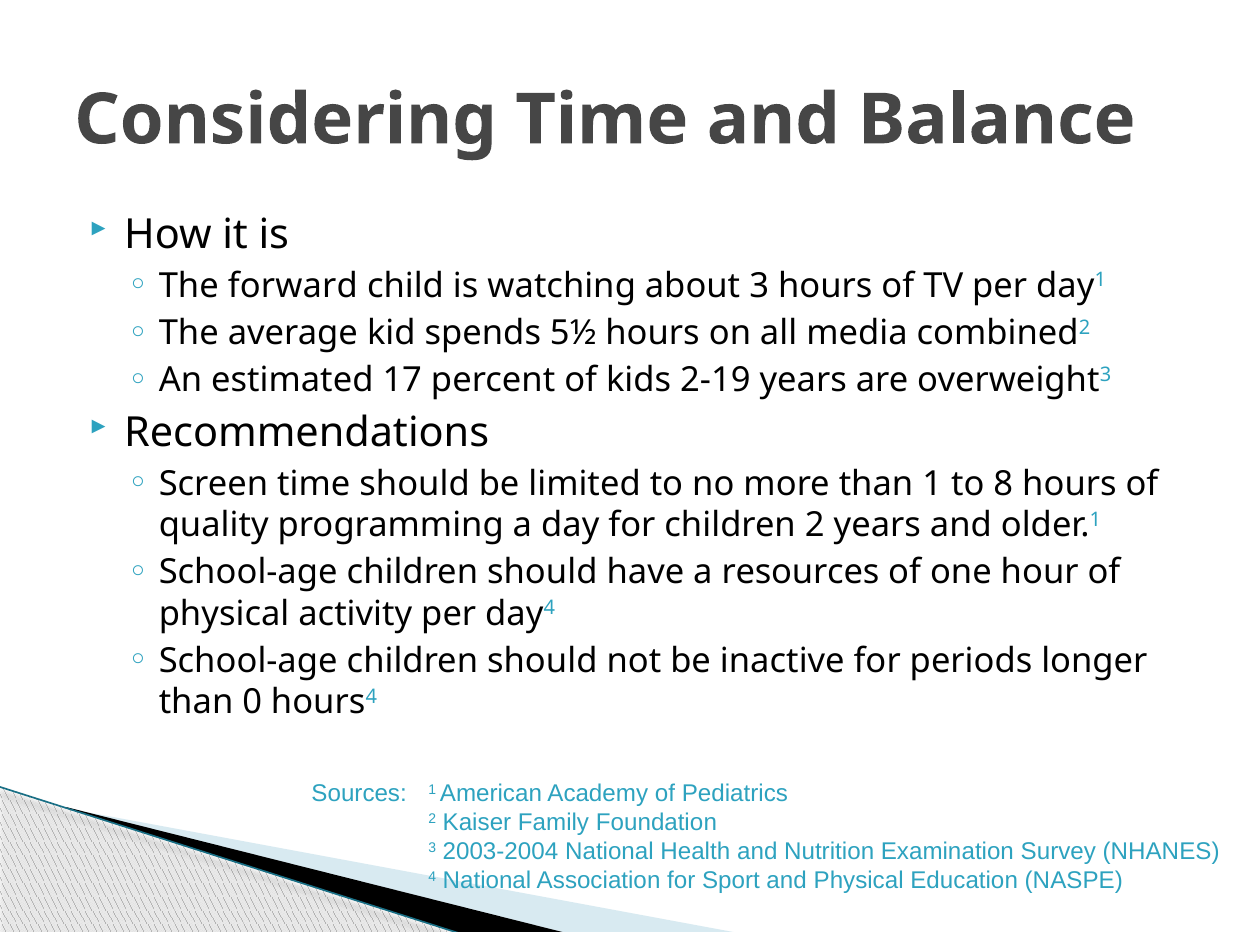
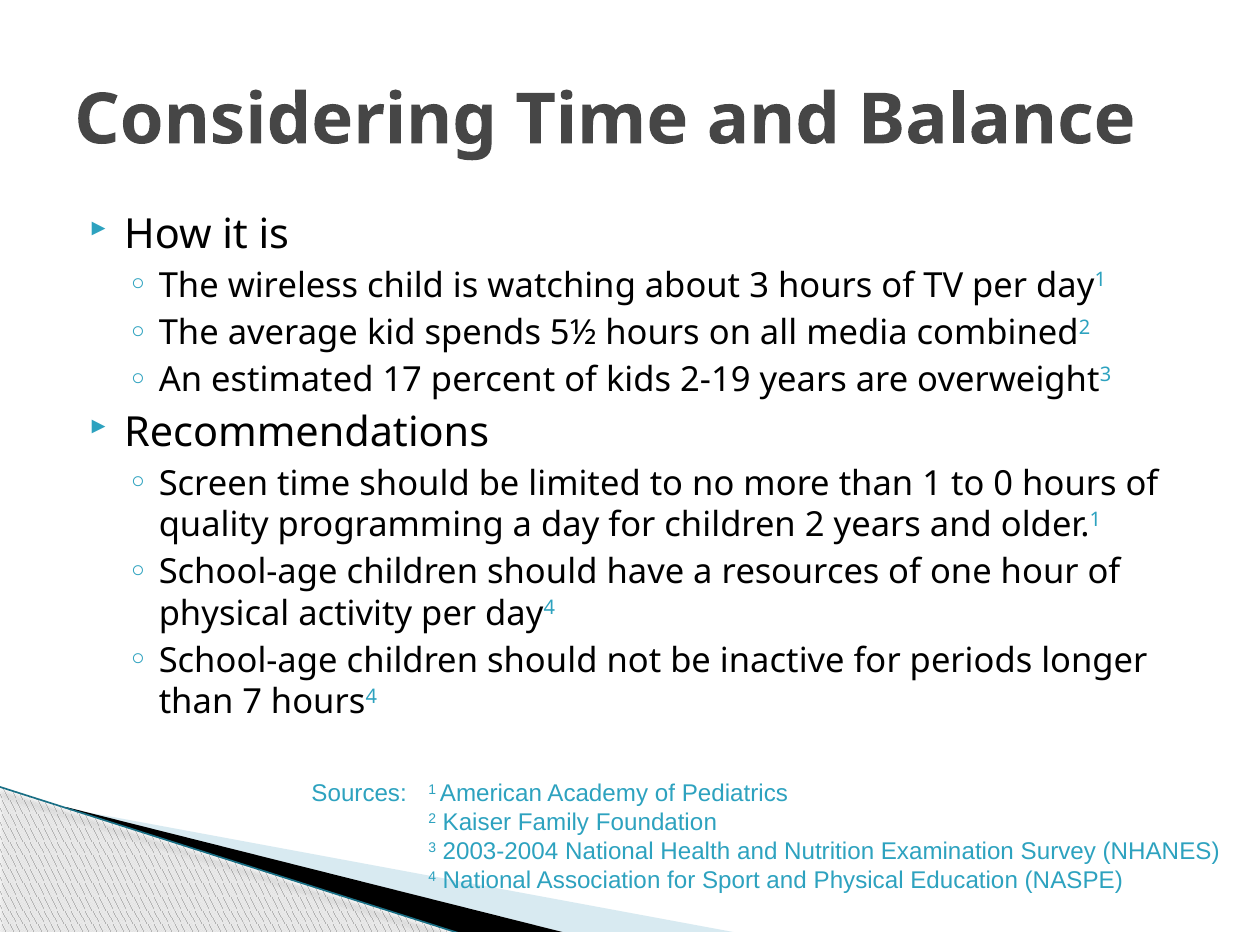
forward: forward -> wireless (293, 286)
8: 8 -> 0 (1003, 483)
0: 0 -> 7 (252, 702)
